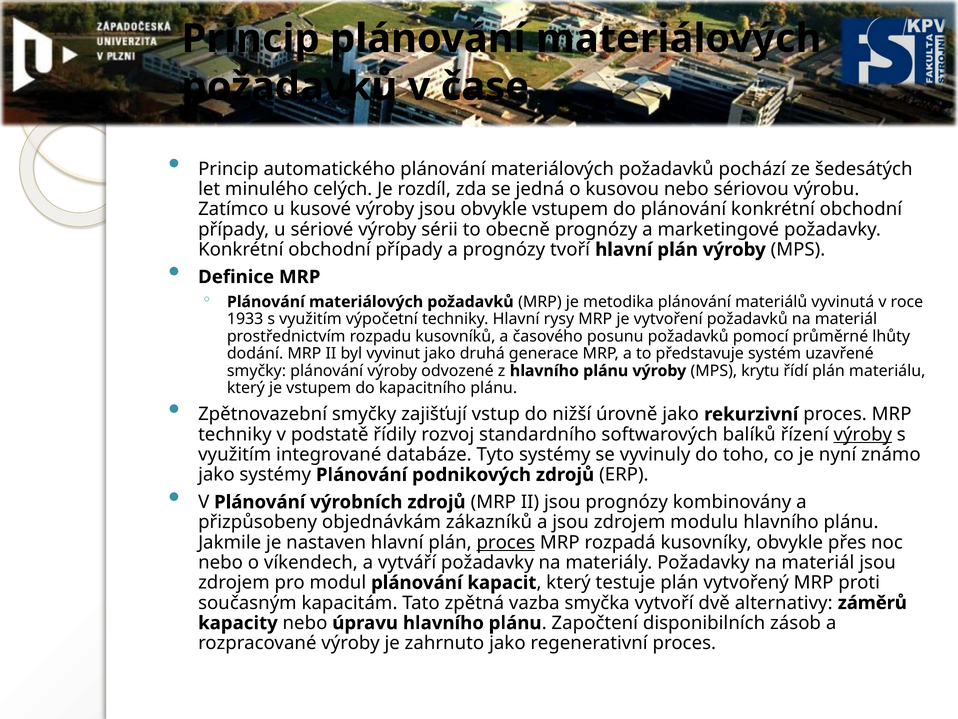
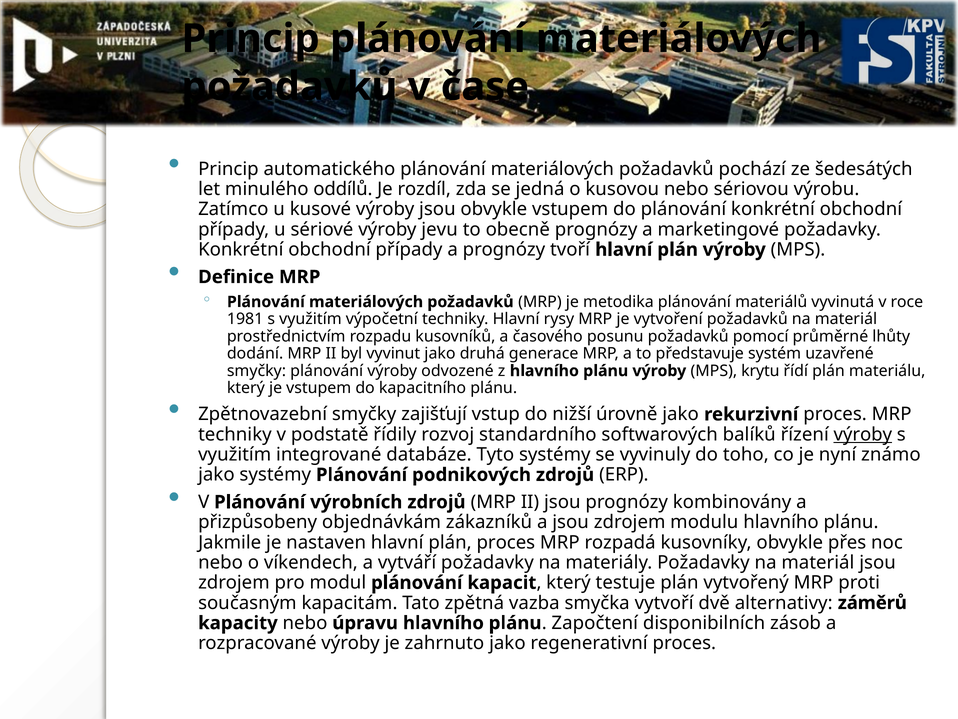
celých: celých -> oddílů (343, 189)
sérii: sérii -> jevu (440, 229)
1933: 1933 -> 1981 (245, 319)
proces underline: present -> none (506, 542)
